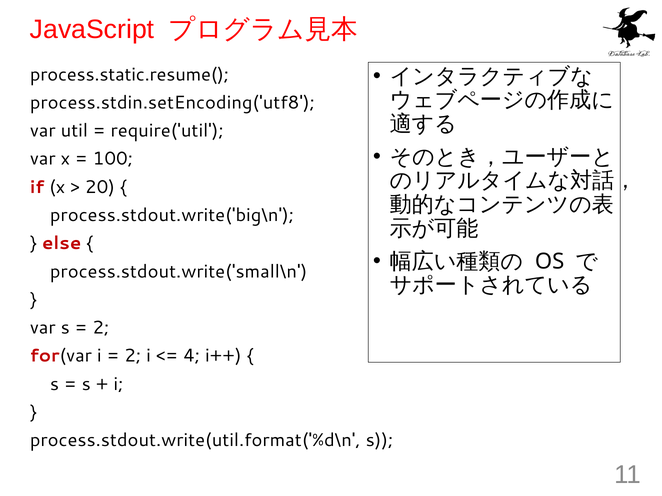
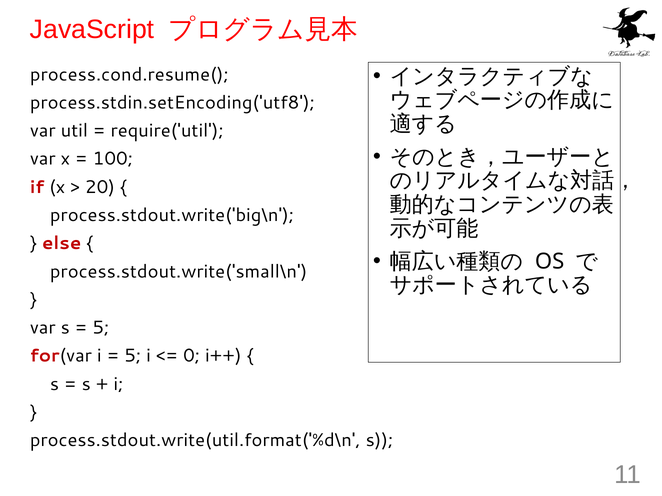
process.static.resume(: process.static.resume( -> process.cond.resume( (129, 75)
2: 2 -> 5 (101, 328)
2: 2 -> 5 (133, 356)
4: 4 -> 0 (192, 356)
